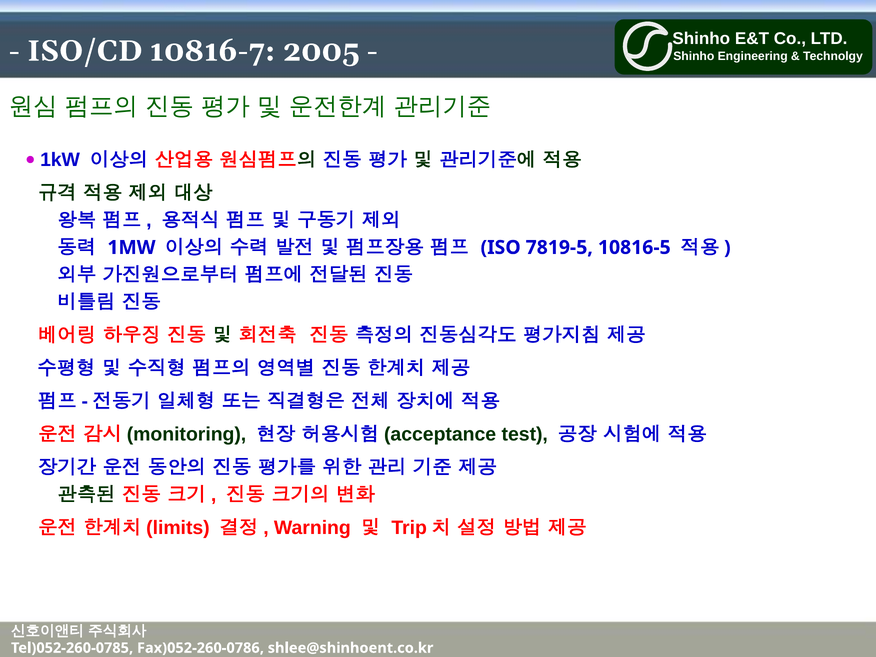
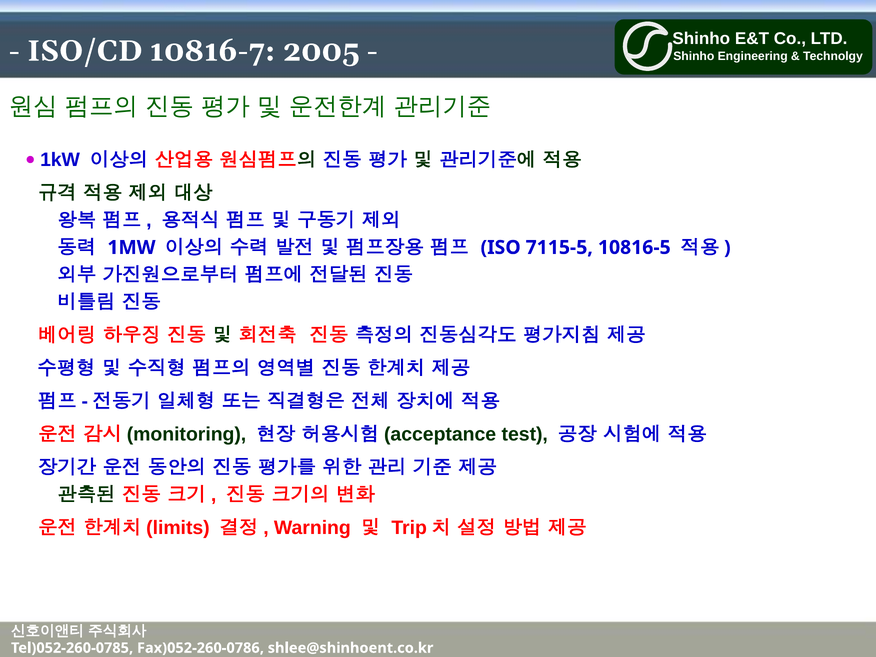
7819-5: 7819-5 -> 7115-5 (559, 248)
